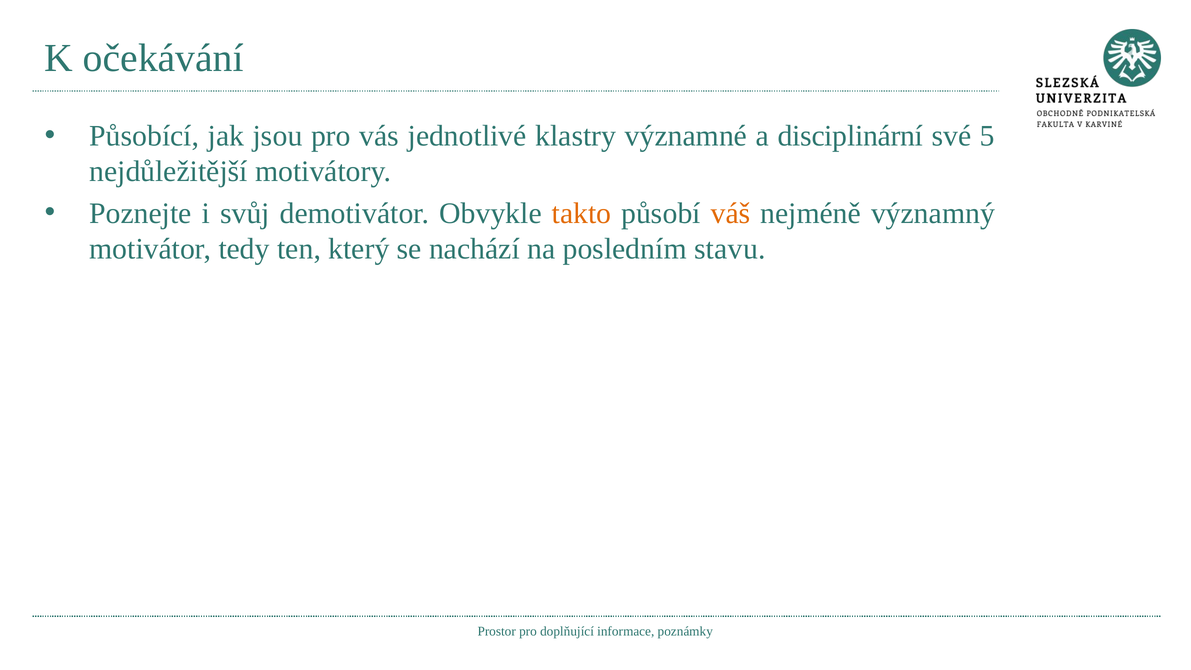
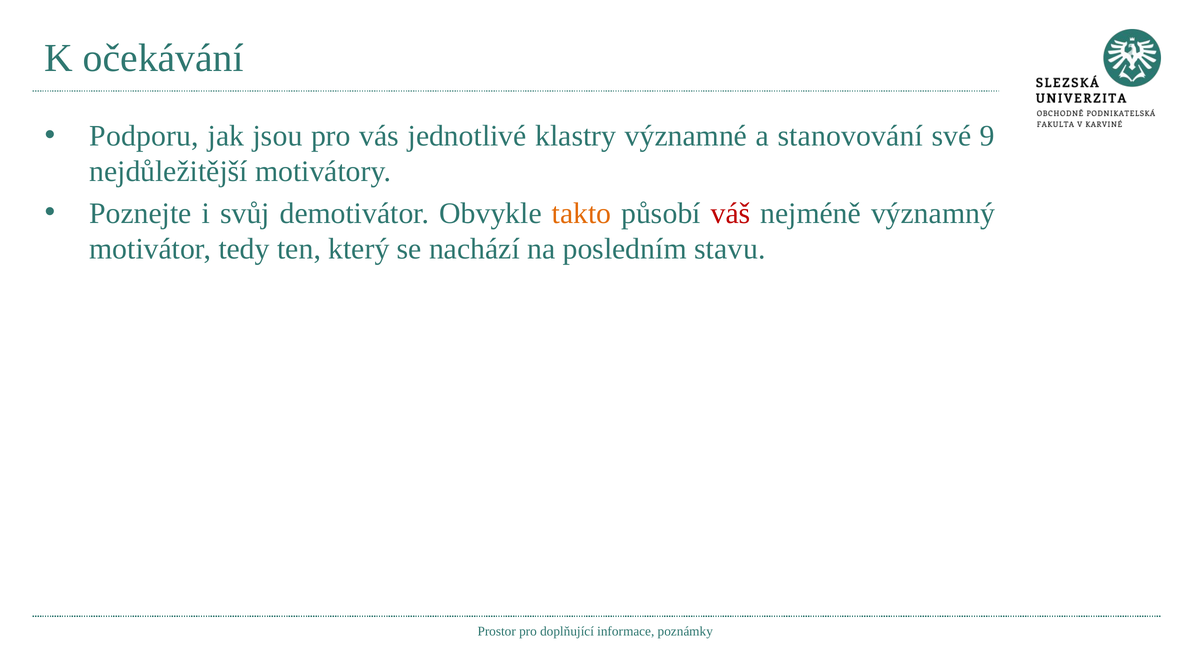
Působící: Působící -> Podporu (144, 136)
disciplinární: disciplinární -> stanovování (850, 136)
5: 5 -> 9 (987, 136)
váš colour: orange -> red (730, 213)
